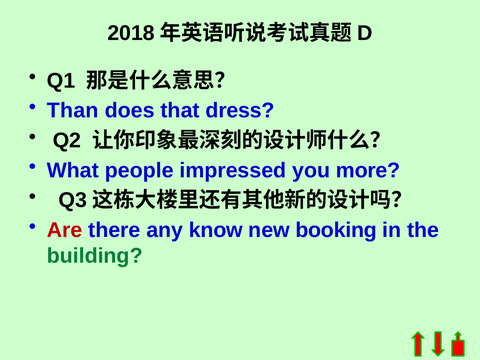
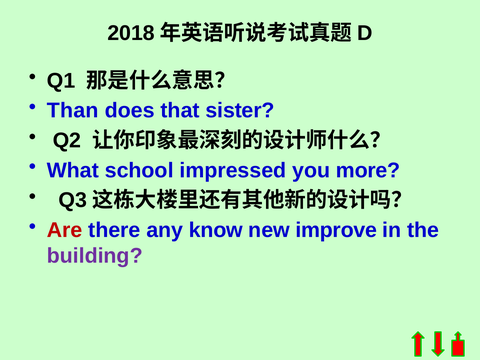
dress: dress -> sister (240, 111)
people: people -> school (139, 170)
booking: booking -> improve (336, 230)
building colour: green -> purple (95, 256)
